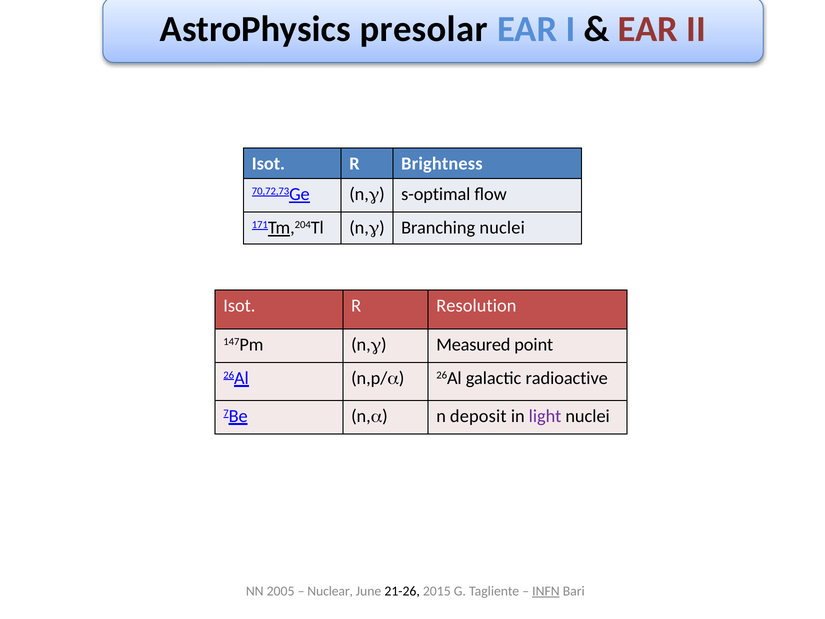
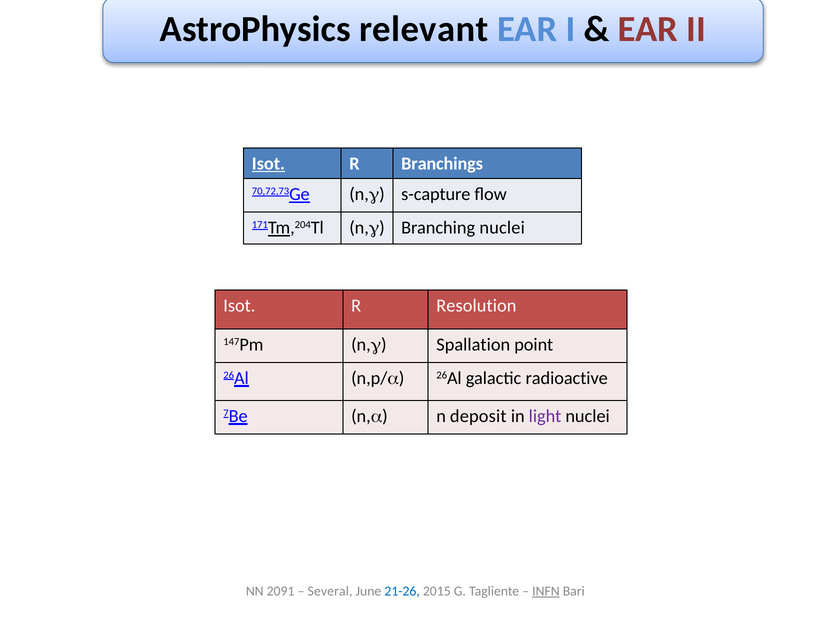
presolar: presolar -> relevant (424, 29)
Isot underline: none -> present (268, 163)
Brightness: Brightness -> Branchings (442, 163)
s-optimal: s-optimal -> s-capture (436, 194)
Measured: Measured -> Spallation (473, 344)
2005: 2005 -> 2091 (281, 591)
Nuclear: Nuclear -> Several (330, 591)
21-26 colour: black -> blue (402, 591)
